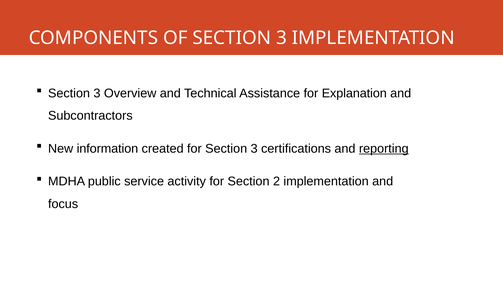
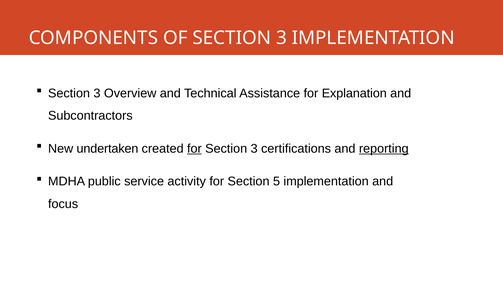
information: information -> undertaken (107, 148)
for underline: none -> present (194, 148)
2: 2 -> 5 (277, 181)
